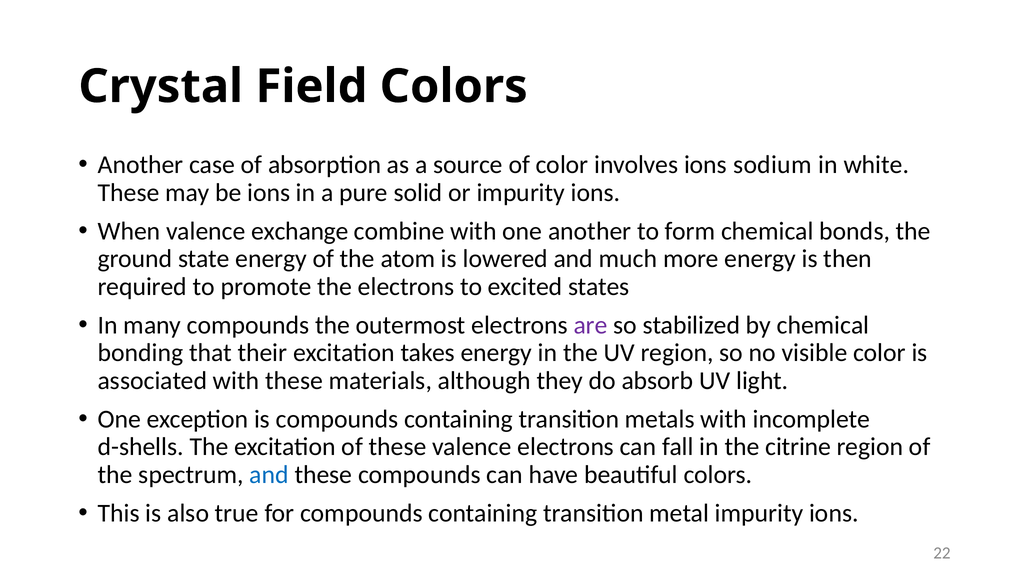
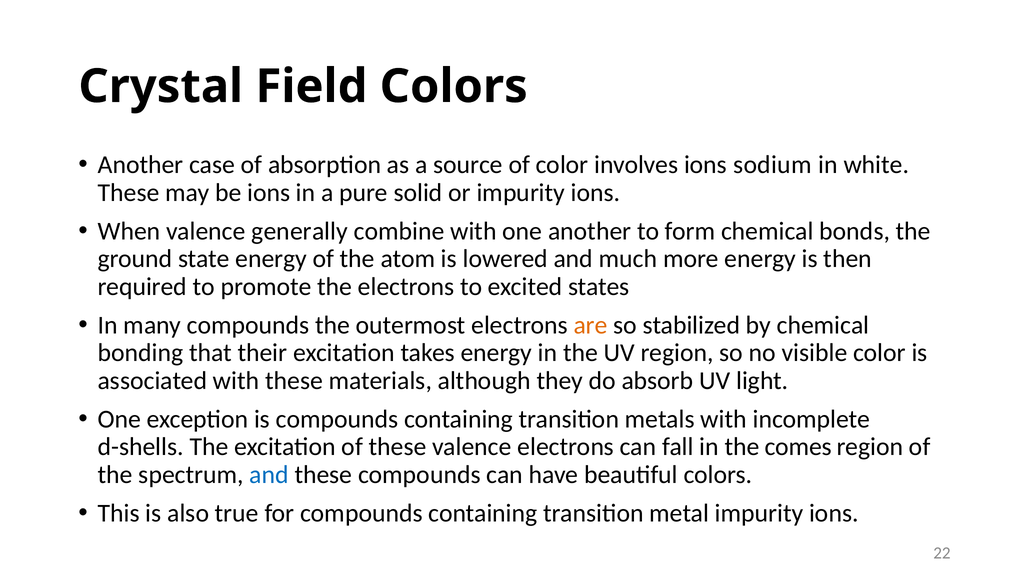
exchange: exchange -> generally (300, 231)
are colour: purple -> orange (591, 325)
citrine: citrine -> comes (798, 447)
